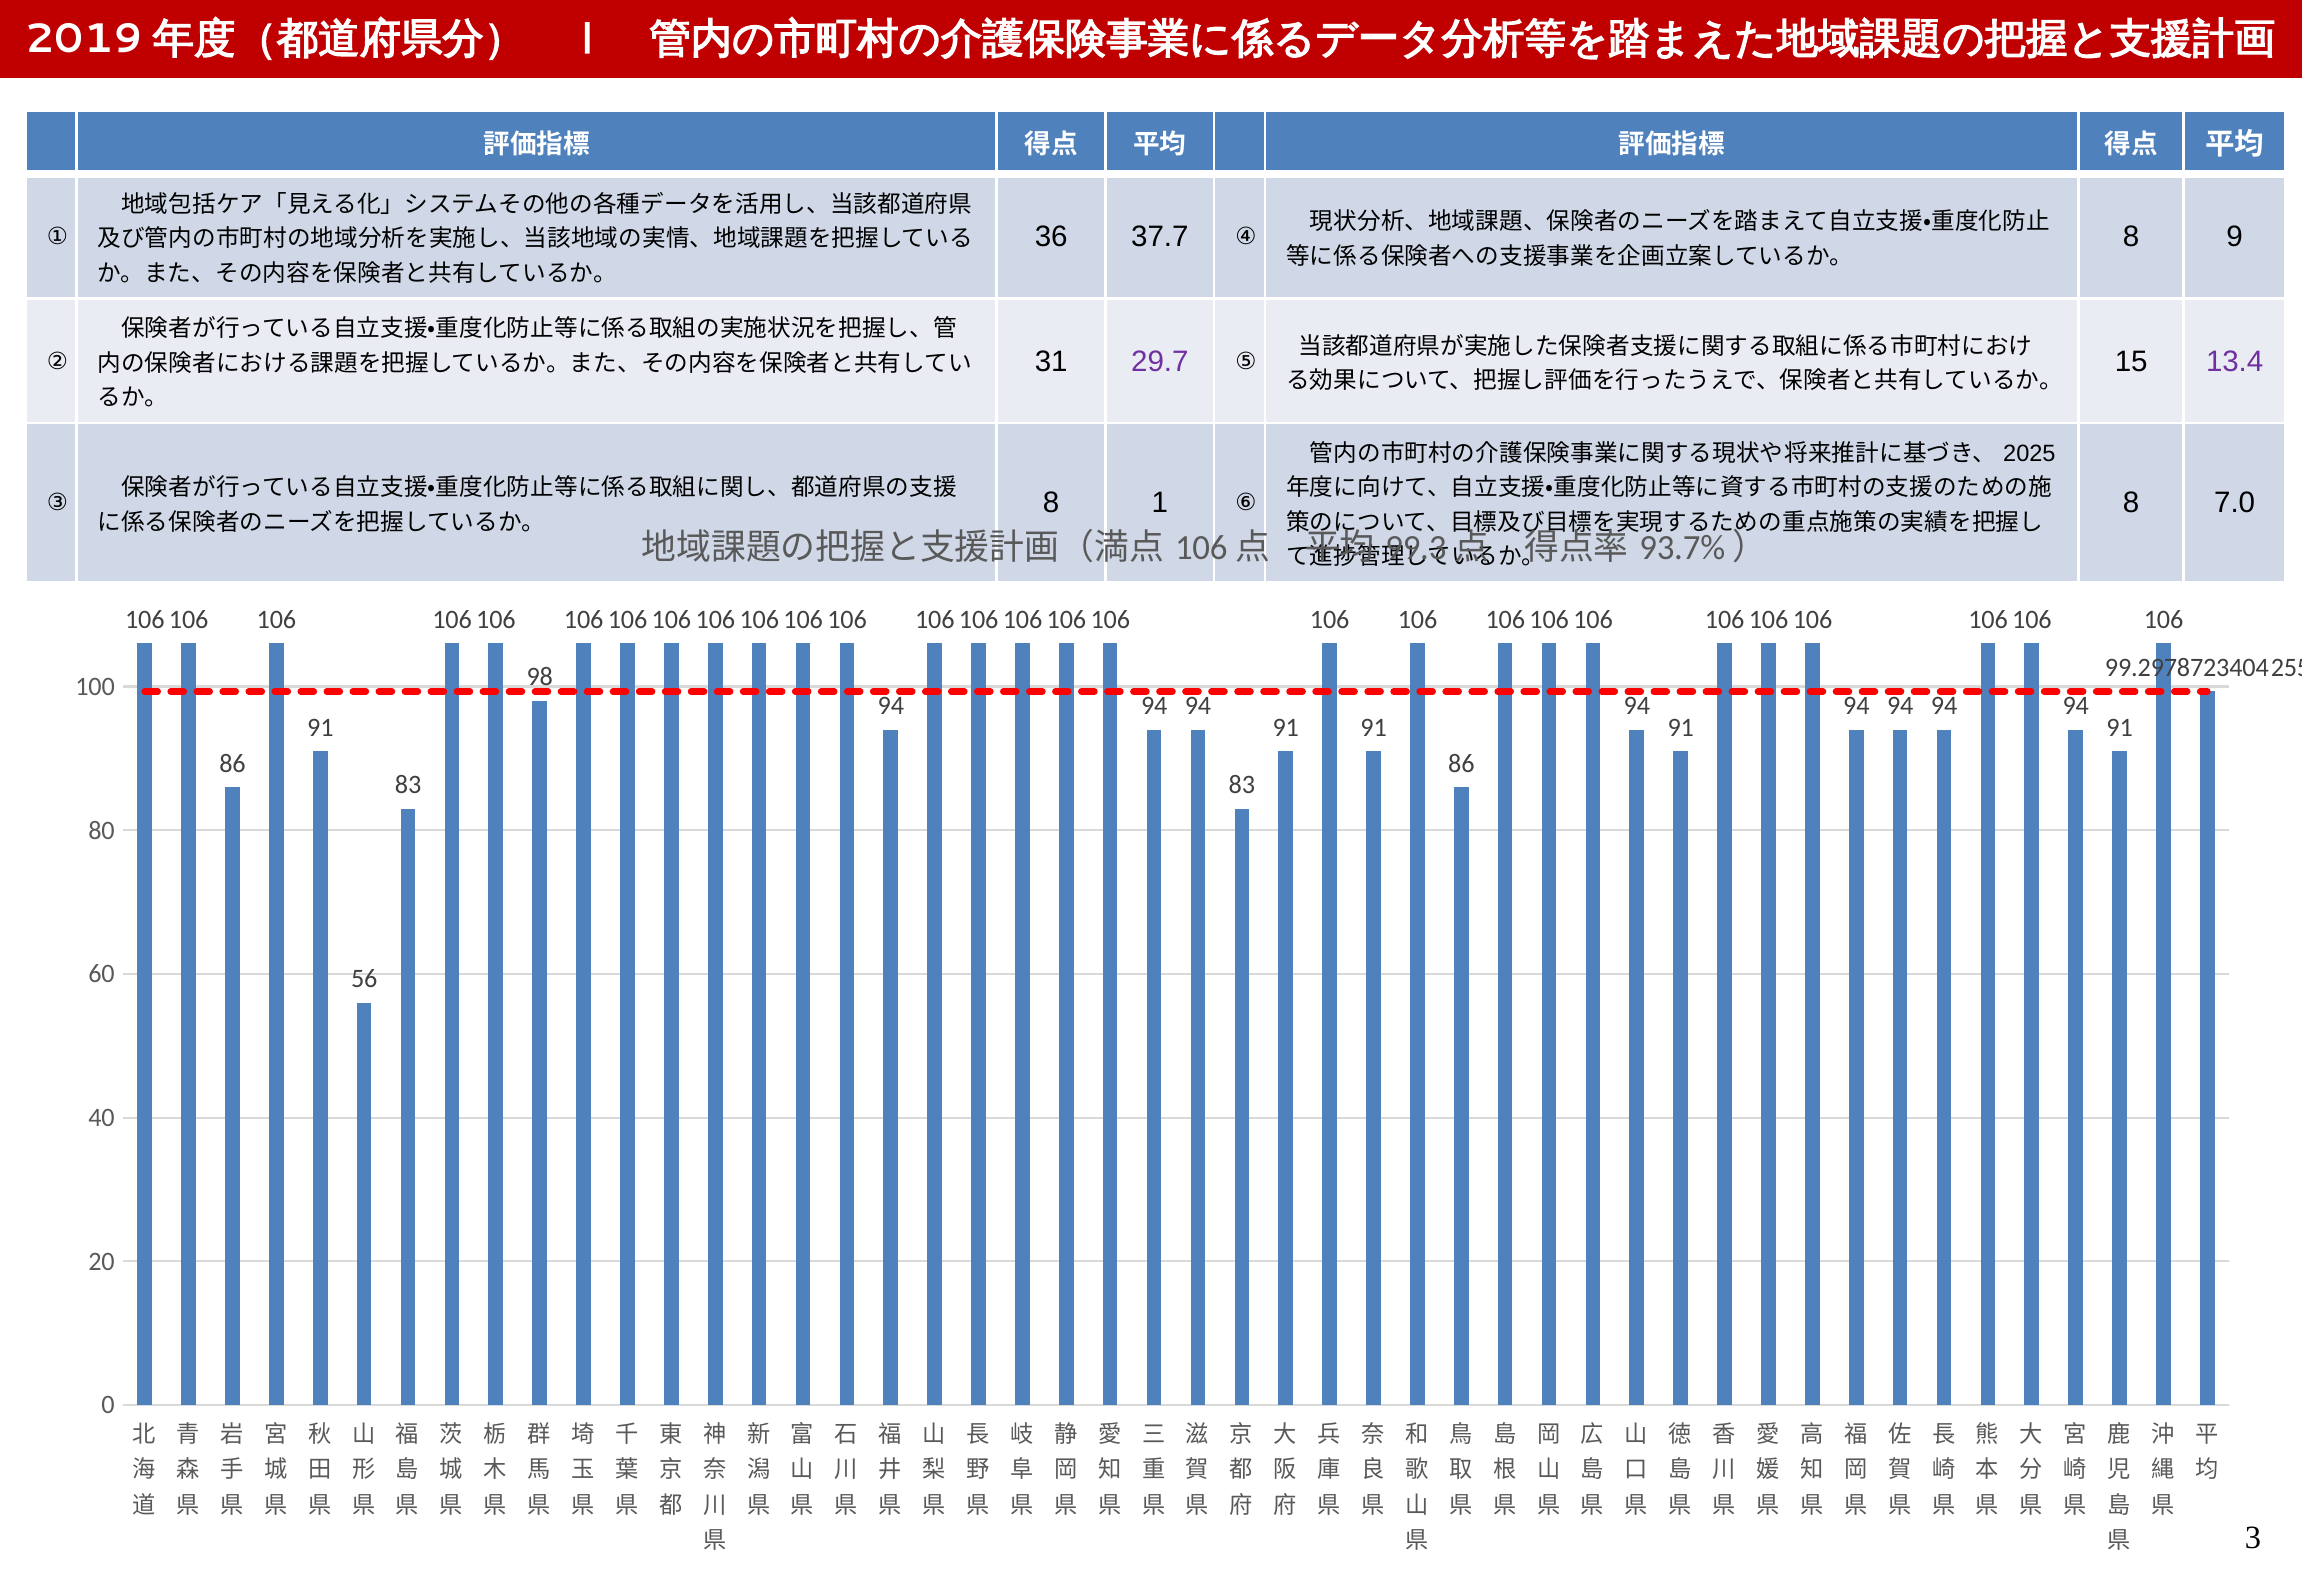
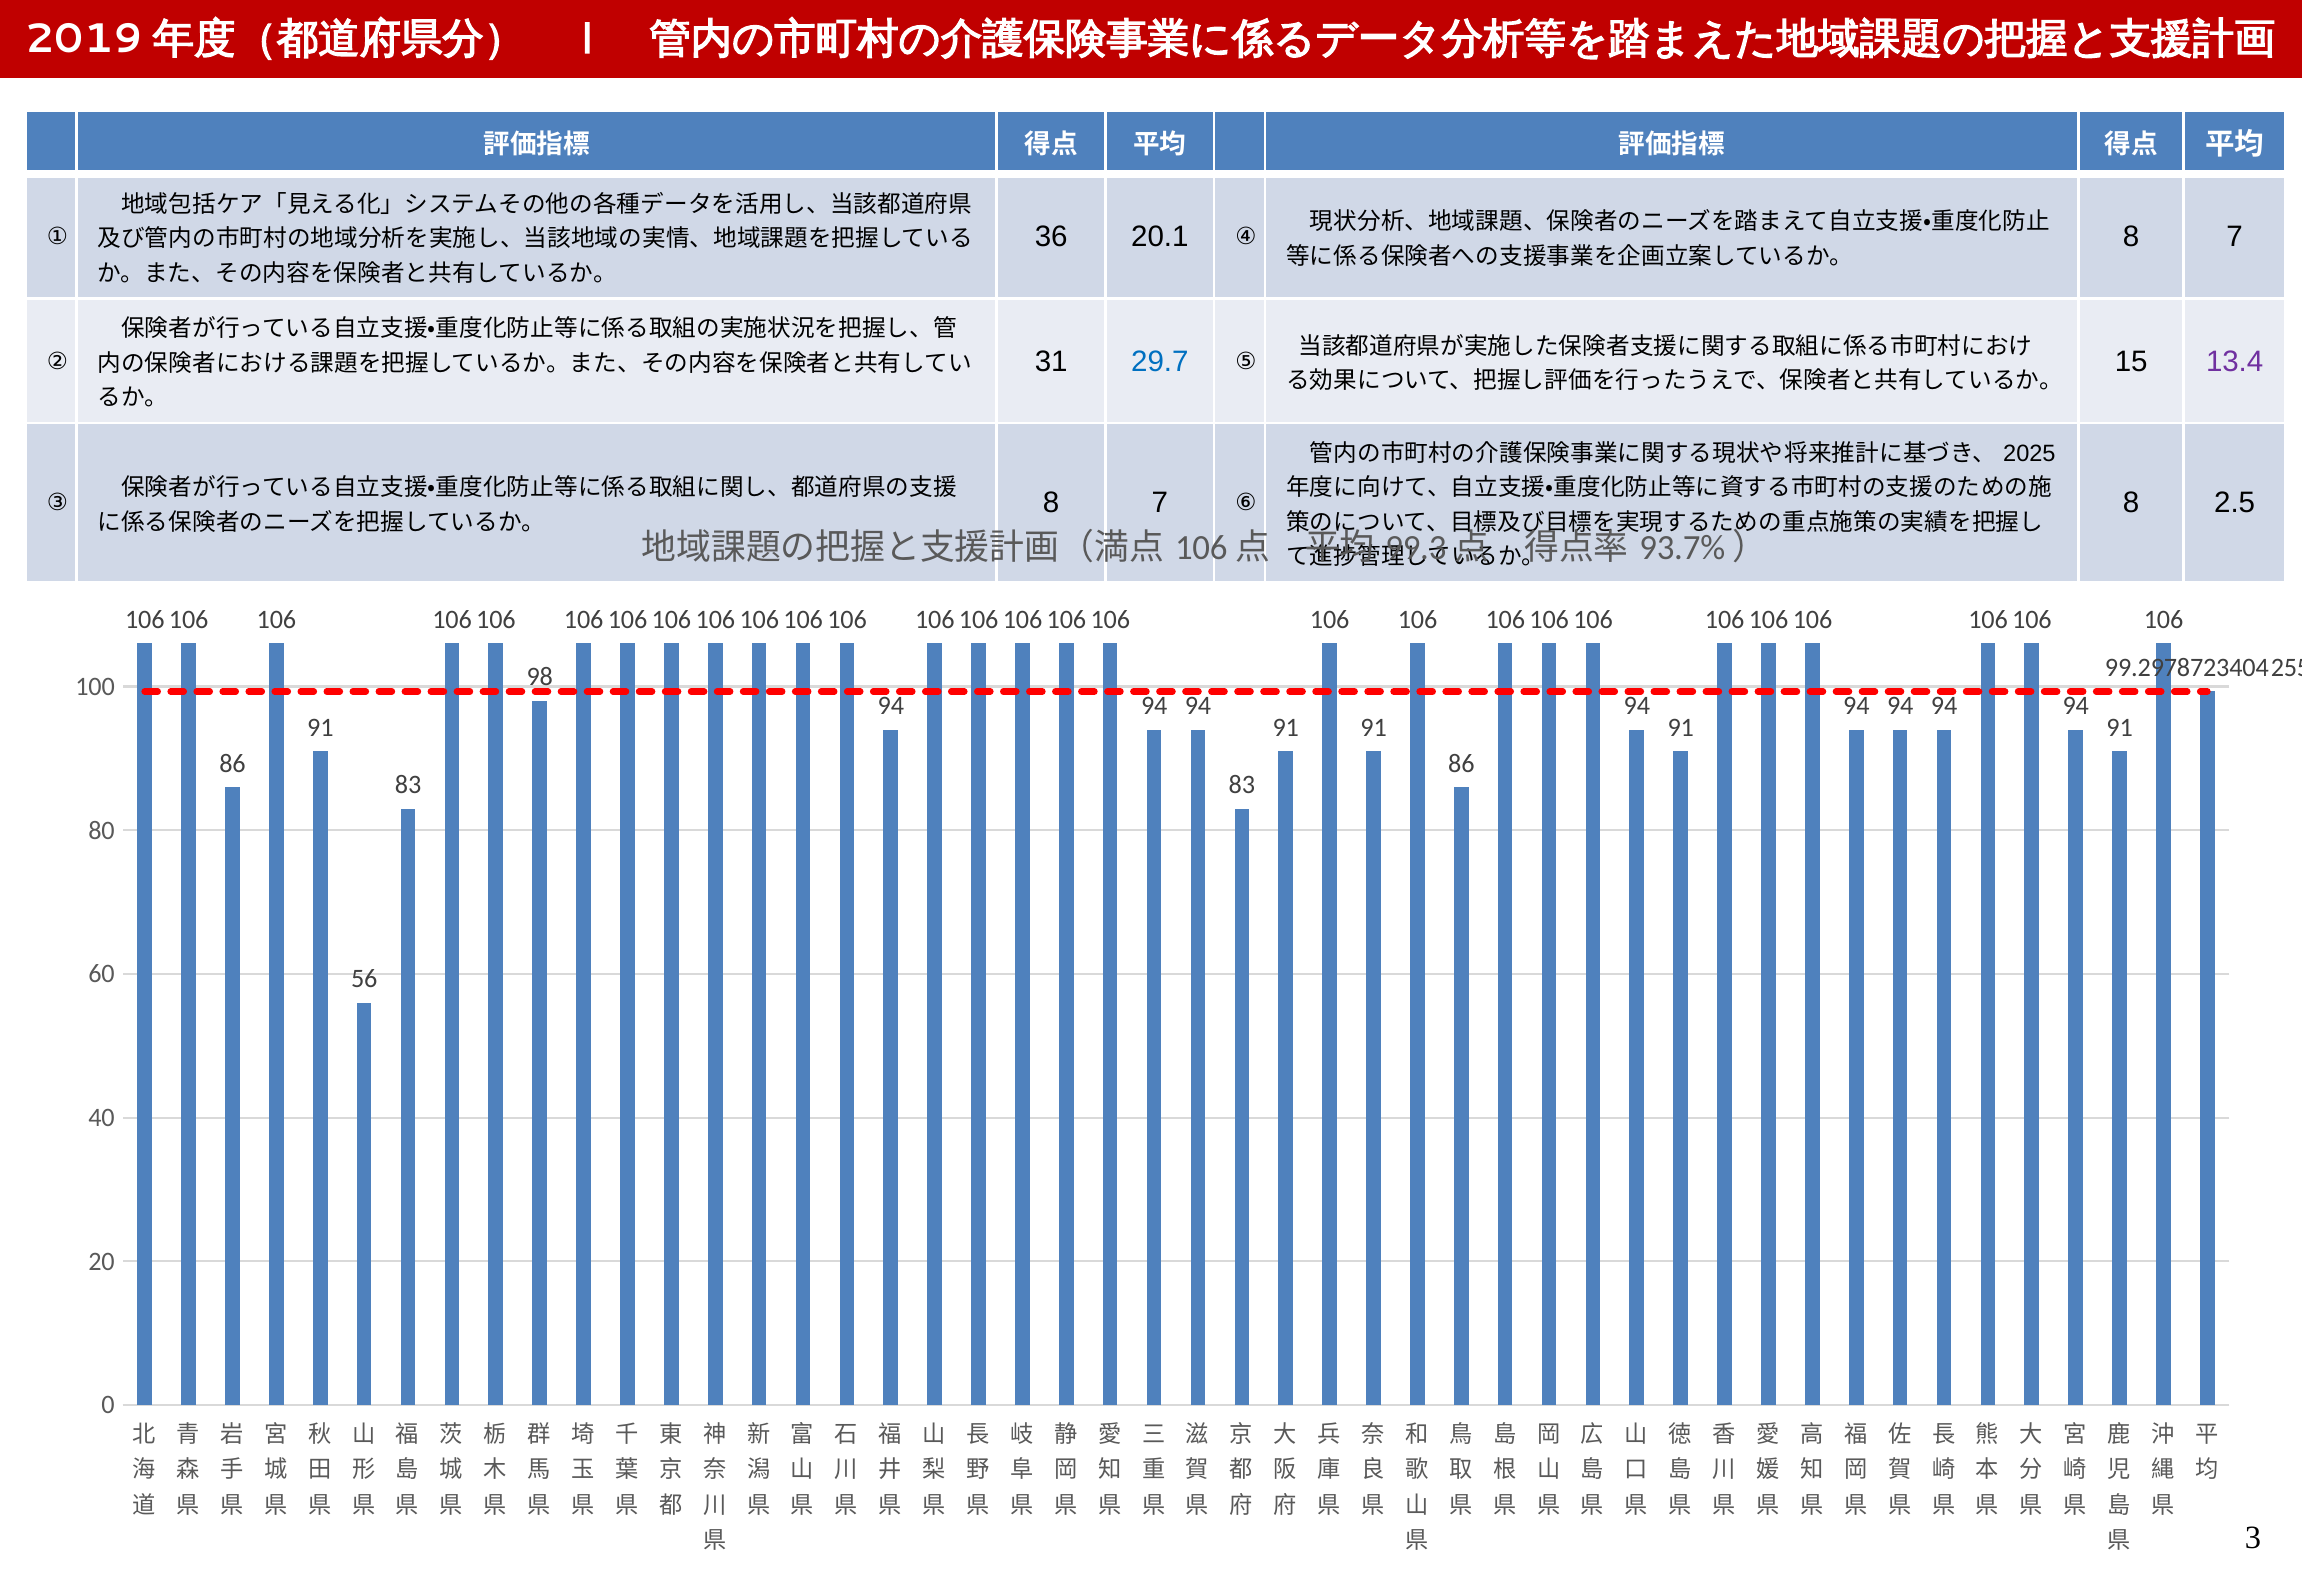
37.7: 37.7 -> 20.1 (1160, 237)
9: 9 -> 7 (2235, 237)
29.7 colour: purple -> blue (1160, 361)
1: 1 -> 7 (1160, 503)
7.0: 7.0 -> 2.5 (2235, 503)
